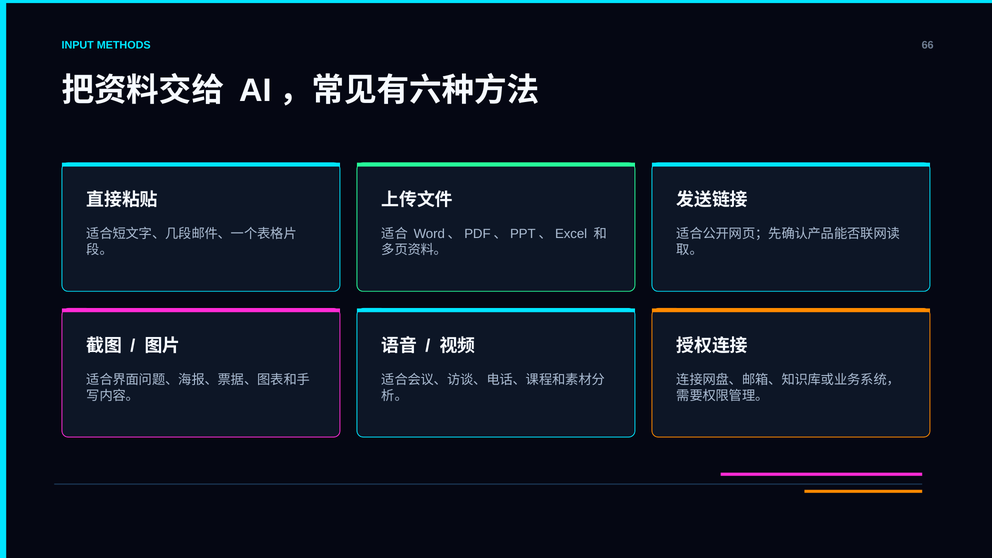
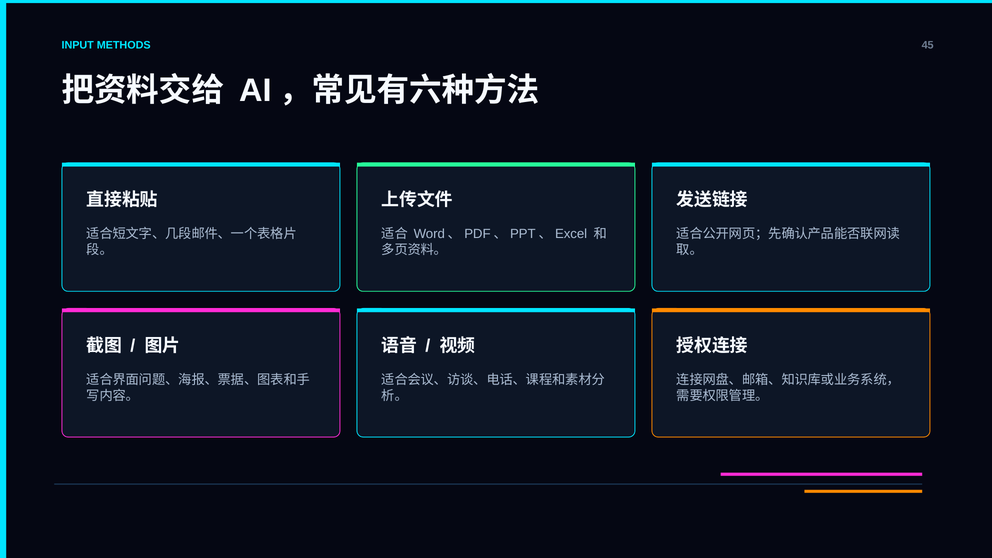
66: 66 -> 45 (928, 45)
